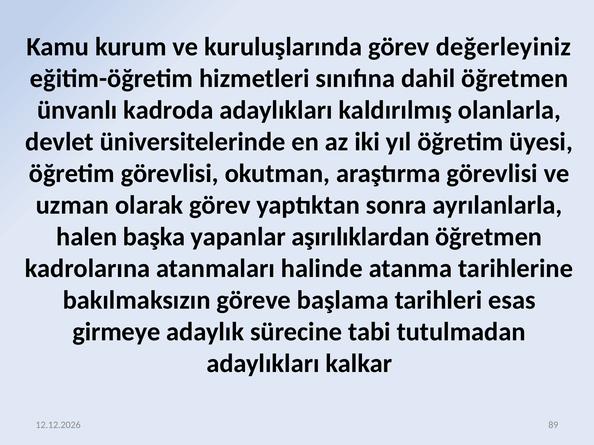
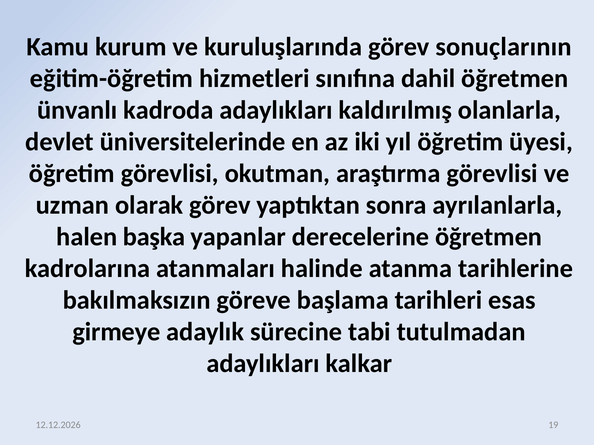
değerleyiniz: değerleyiniz -> sonuçlarının (503, 47)
aşırılıklardan: aşırılıklardan -> derecelerine (361, 237)
89: 89 -> 19 (553, 425)
